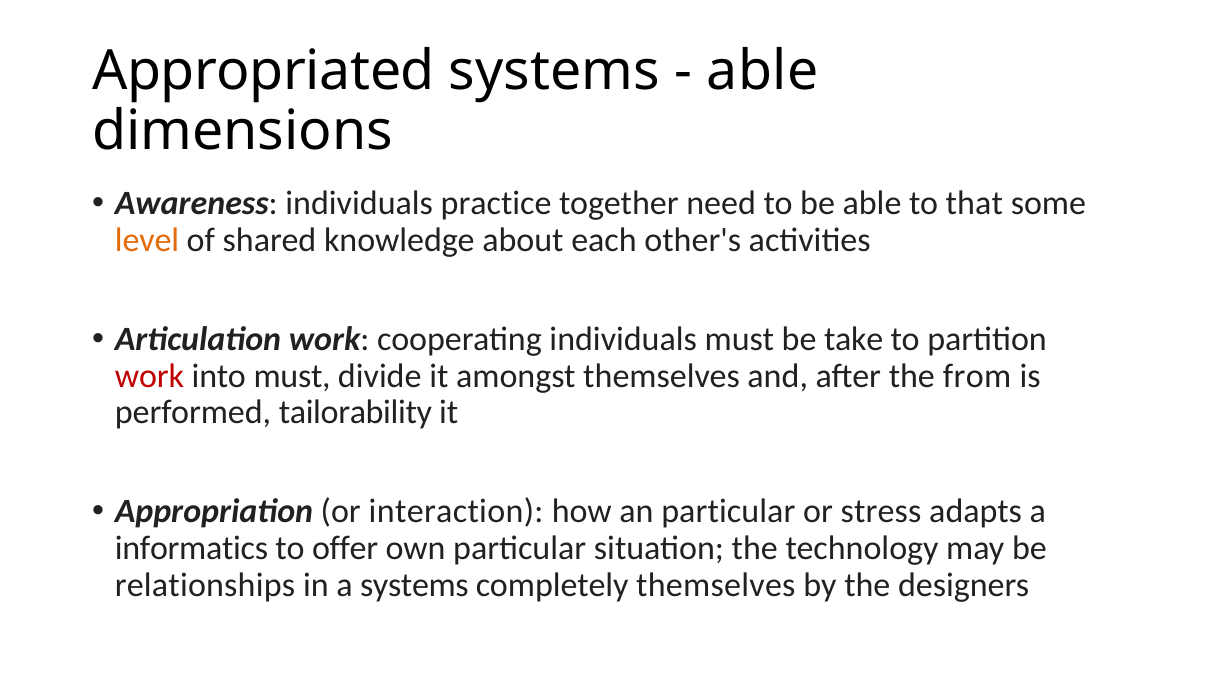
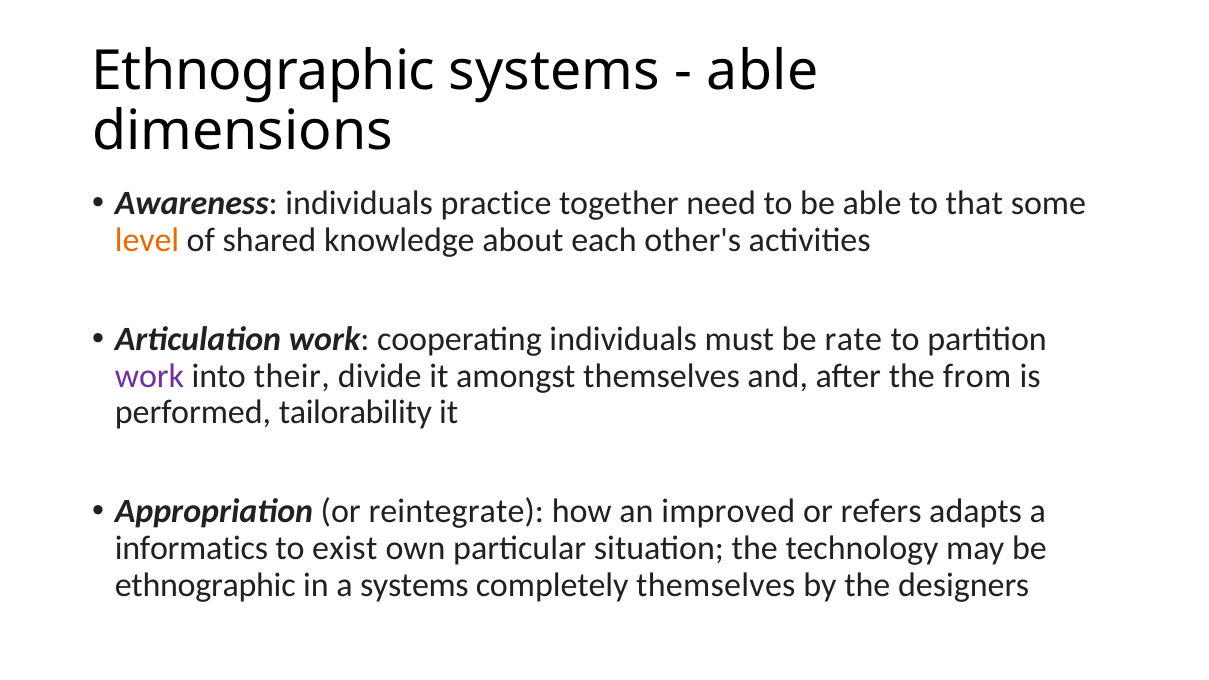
Appropriated: Appropriated -> Ethnographic (264, 72)
take: take -> rate (853, 339)
work colour: red -> purple (149, 376)
into must: must -> their (292, 376)
interaction: interaction -> reintegrate (456, 511)
an particular: particular -> improved (728, 511)
stress: stress -> refers (881, 511)
offer: offer -> exist (345, 548)
relationships: relationships -> ethnographic (205, 585)
